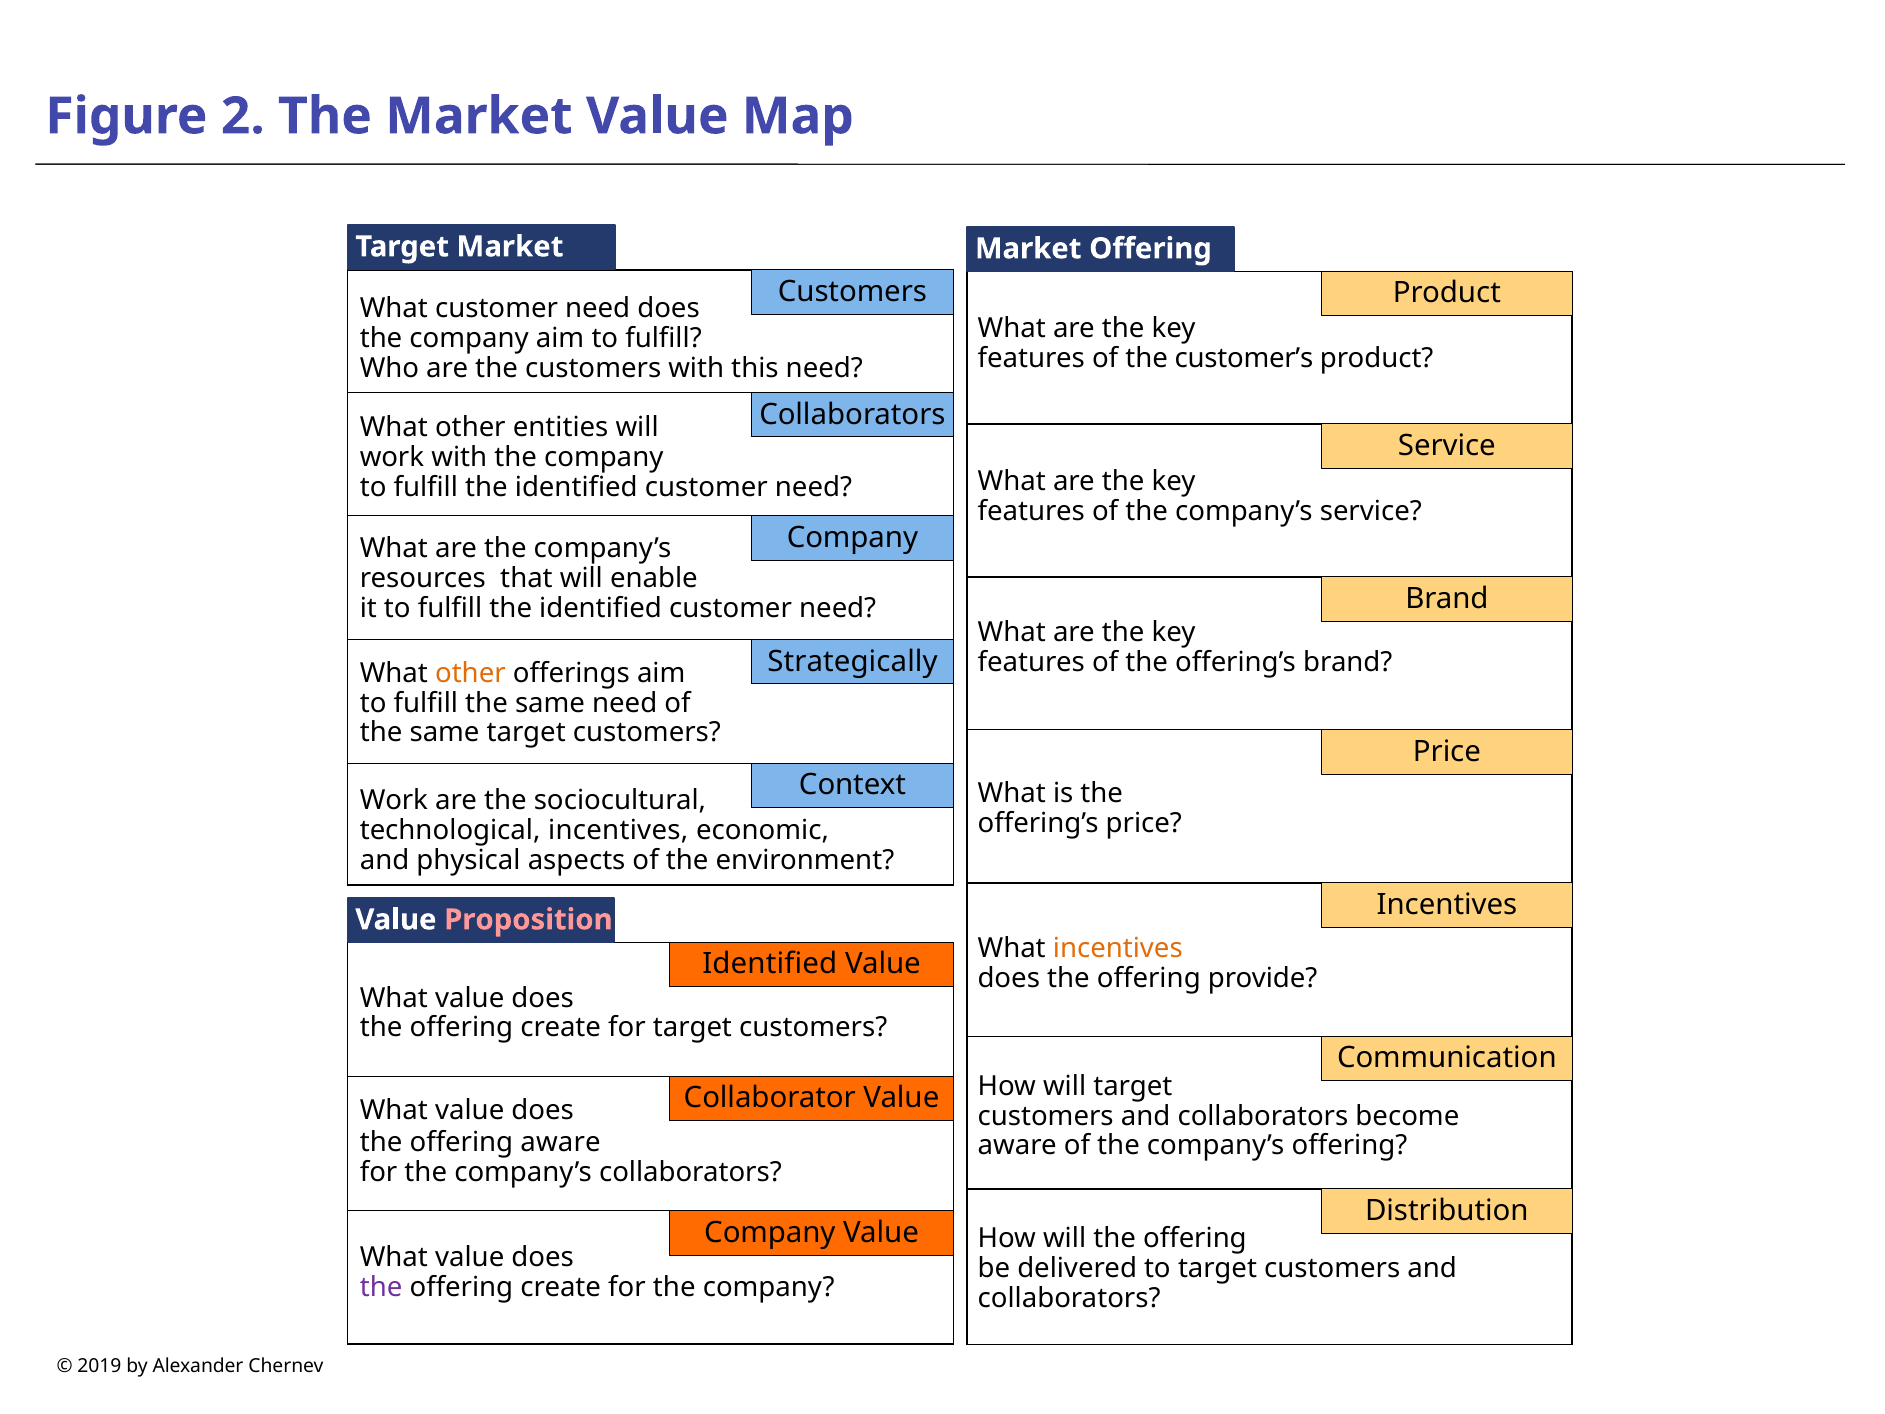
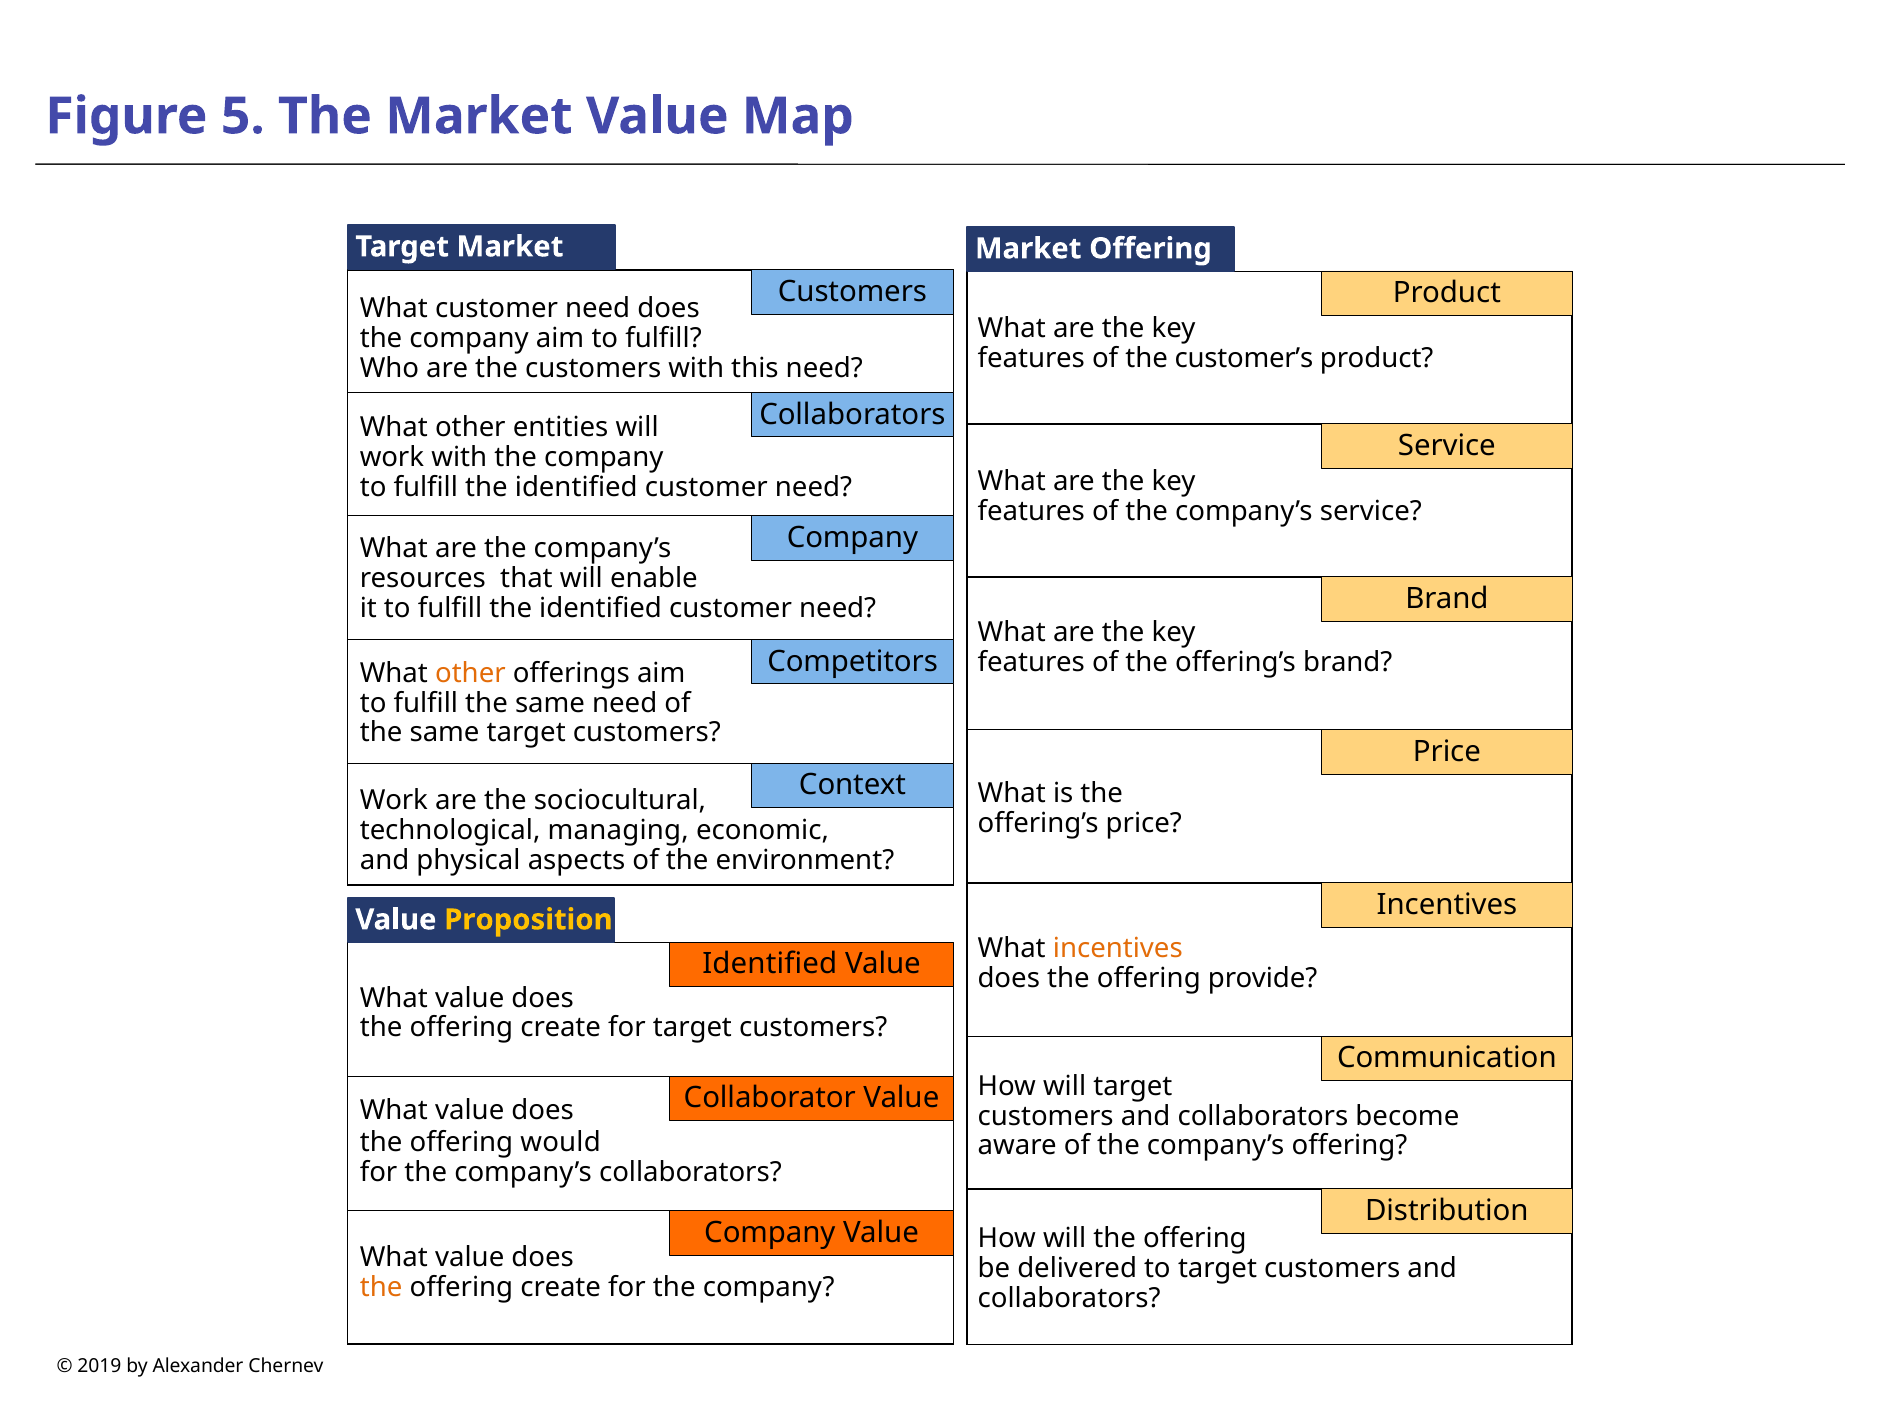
2: 2 -> 5 (243, 116)
Strategically: Strategically -> Competitors (853, 661)
technological incentives: incentives -> managing (618, 831)
Proposition colour: pink -> yellow (528, 920)
offering aware: aware -> would (561, 1142)
the colour: purple -> orange (381, 1287)
